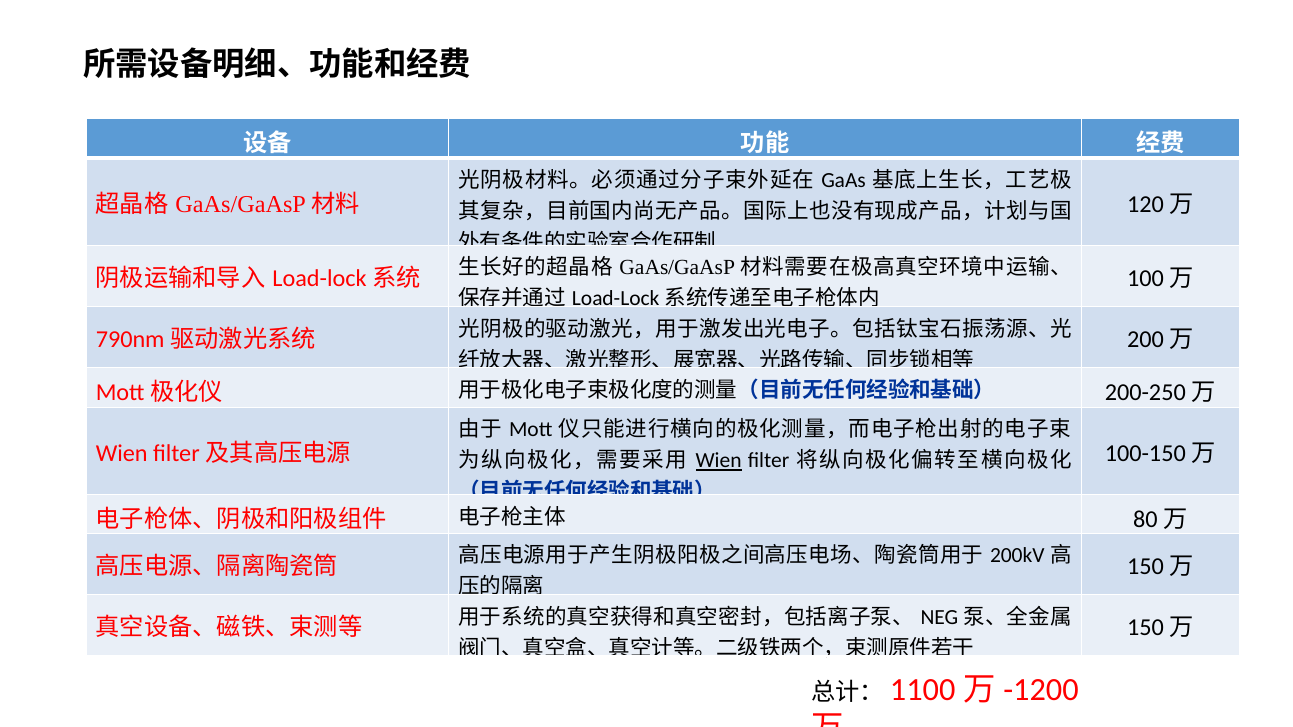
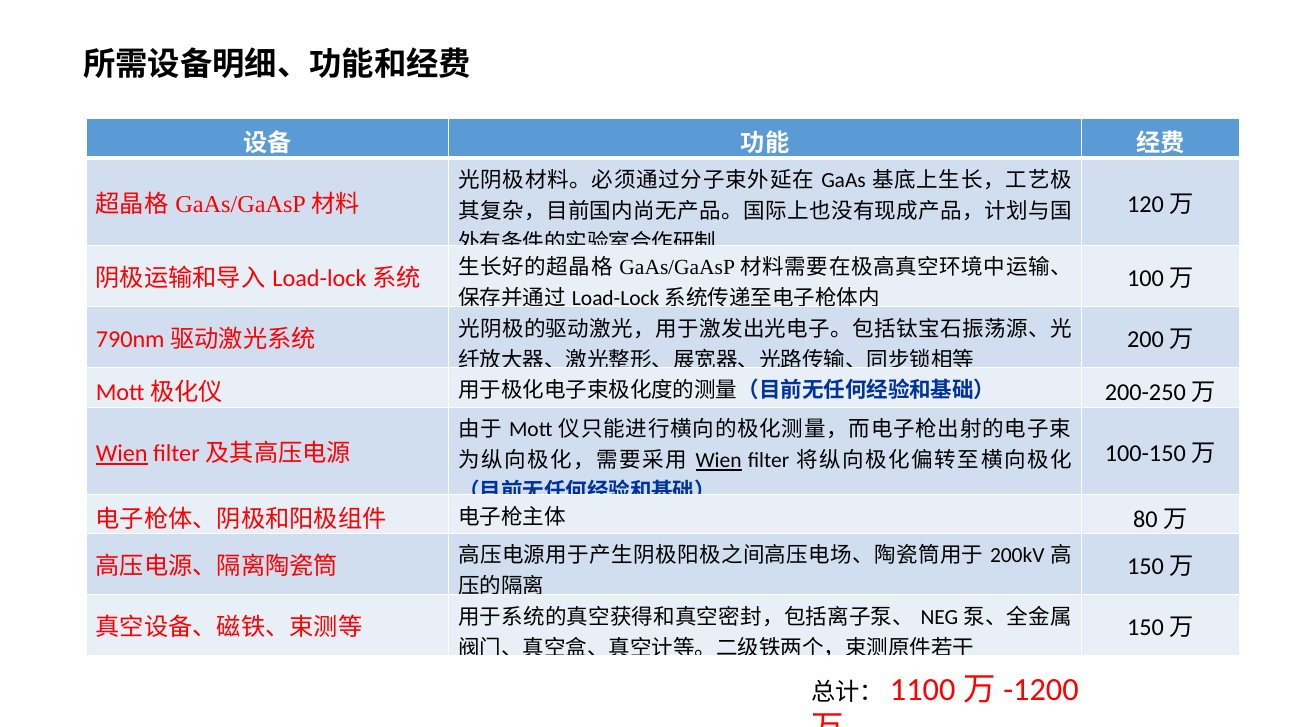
Wien underline: none -> present (122, 454)
